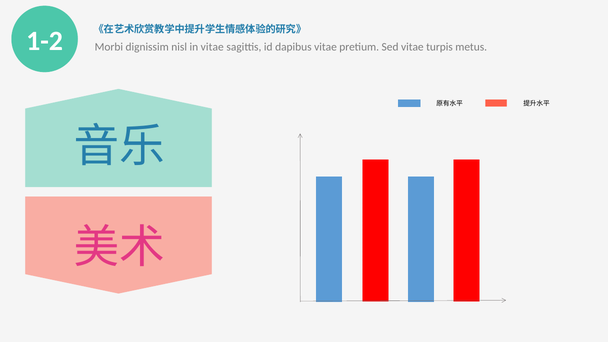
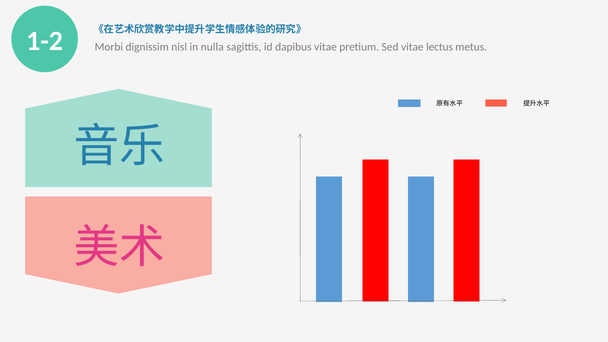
in vitae: vitae -> nulla (212, 47)
turpis: turpis -> lectus (440, 47)
